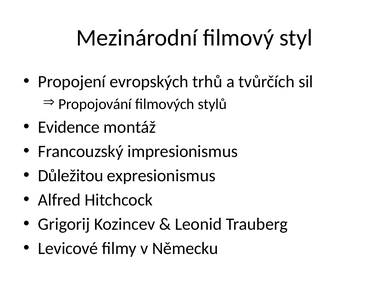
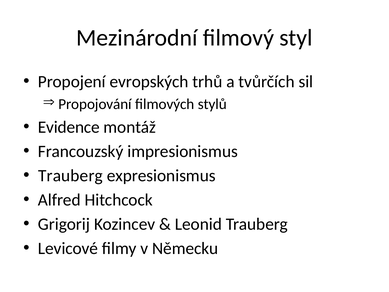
Důležitou: Důležitou -> Trauberg (70, 175)
